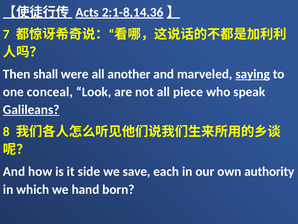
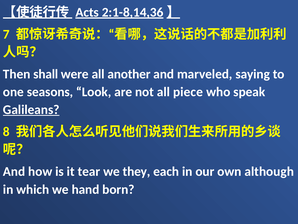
saying underline: present -> none (253, 74)
conceal: conceal -> seasons (50, 92)
side: side -> tear (89, 171)
save: save -> they (137, 171)
authority: authority -> although (269, 171)
